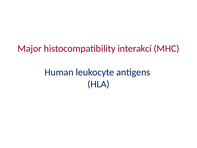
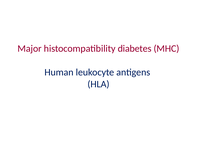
interakcí: interakcí -> diabetes (135, 48)
